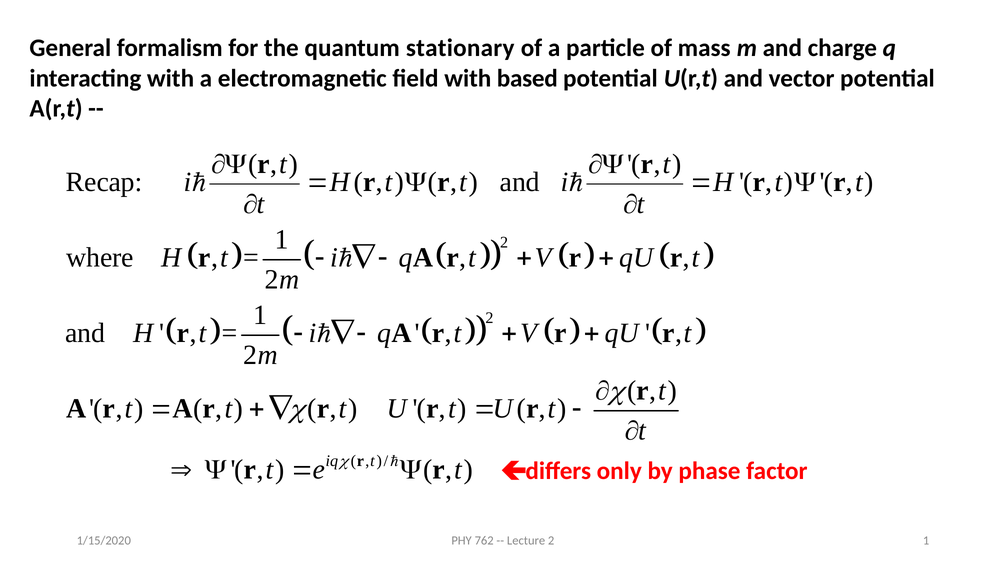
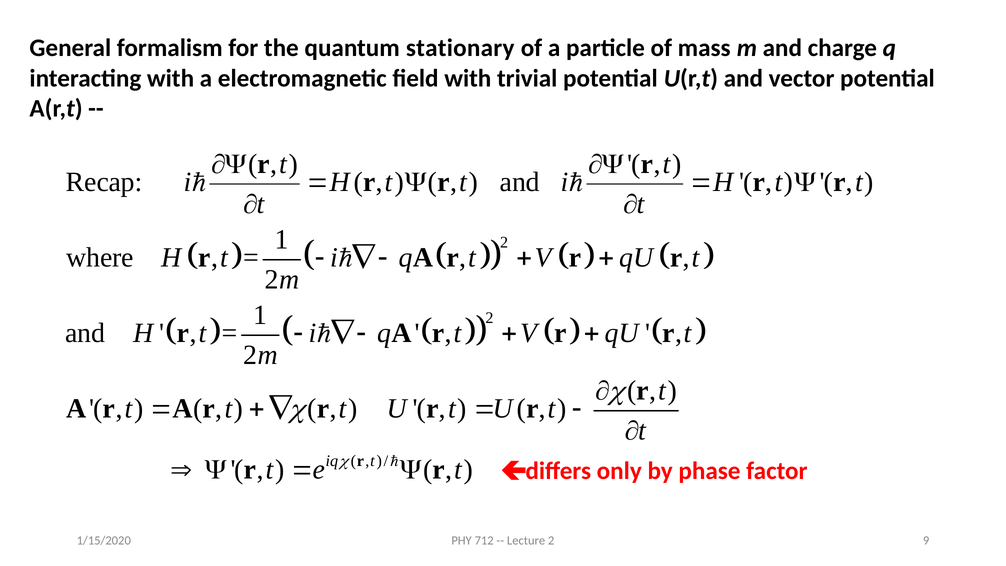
based: based -> trivial (527, 78)
762: 762 -> 712 (484, 540)
Lecture 2 1: 1 -> 9 (926, 540)
